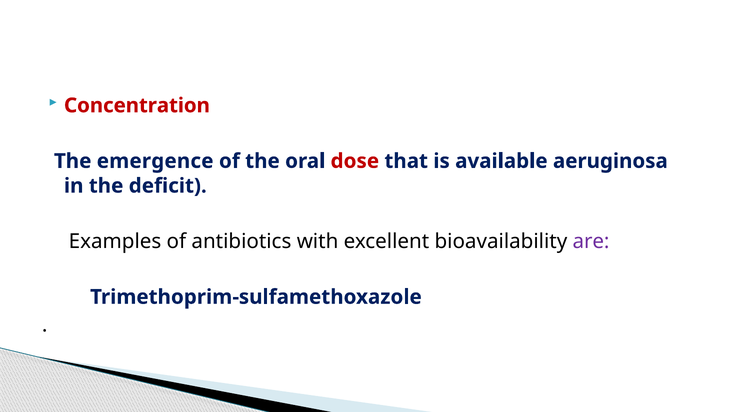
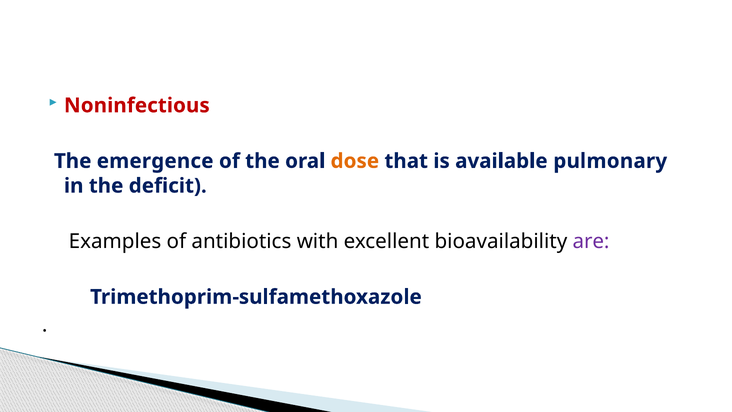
Concentration: Concentration -> Noninfectious (137, 105)
dose colour: red -> orange (355, 161)
aeruginosa: aeruginosa -> pulmonary (610, 161)
